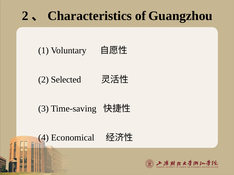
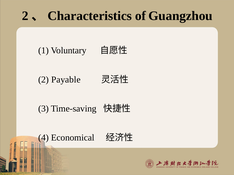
Selected: Selected -> Payable (66, 80)
